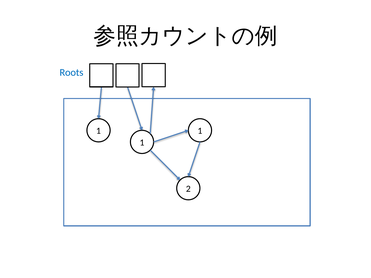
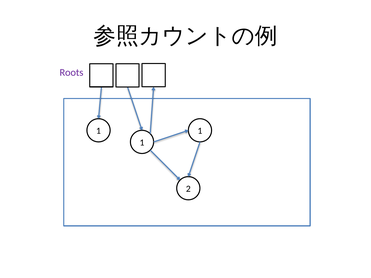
Roots colour: blue -> purple (71, 73)
